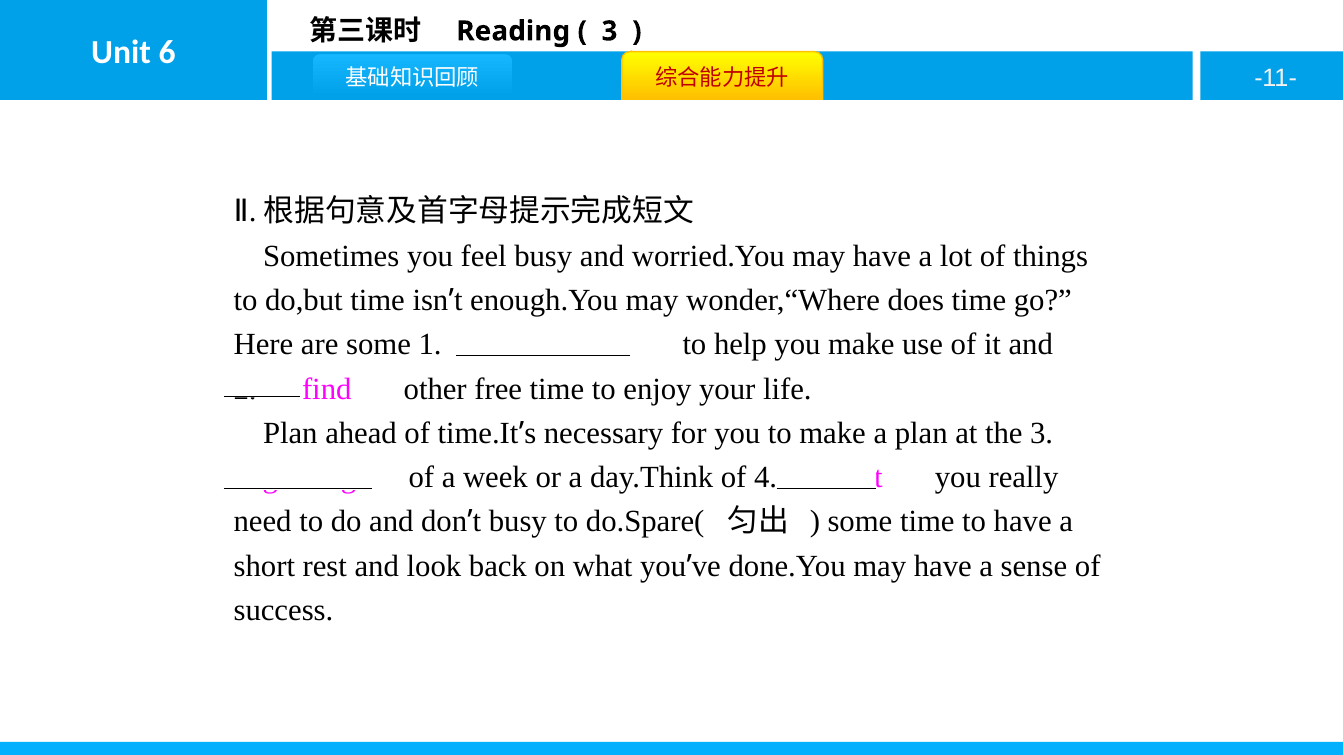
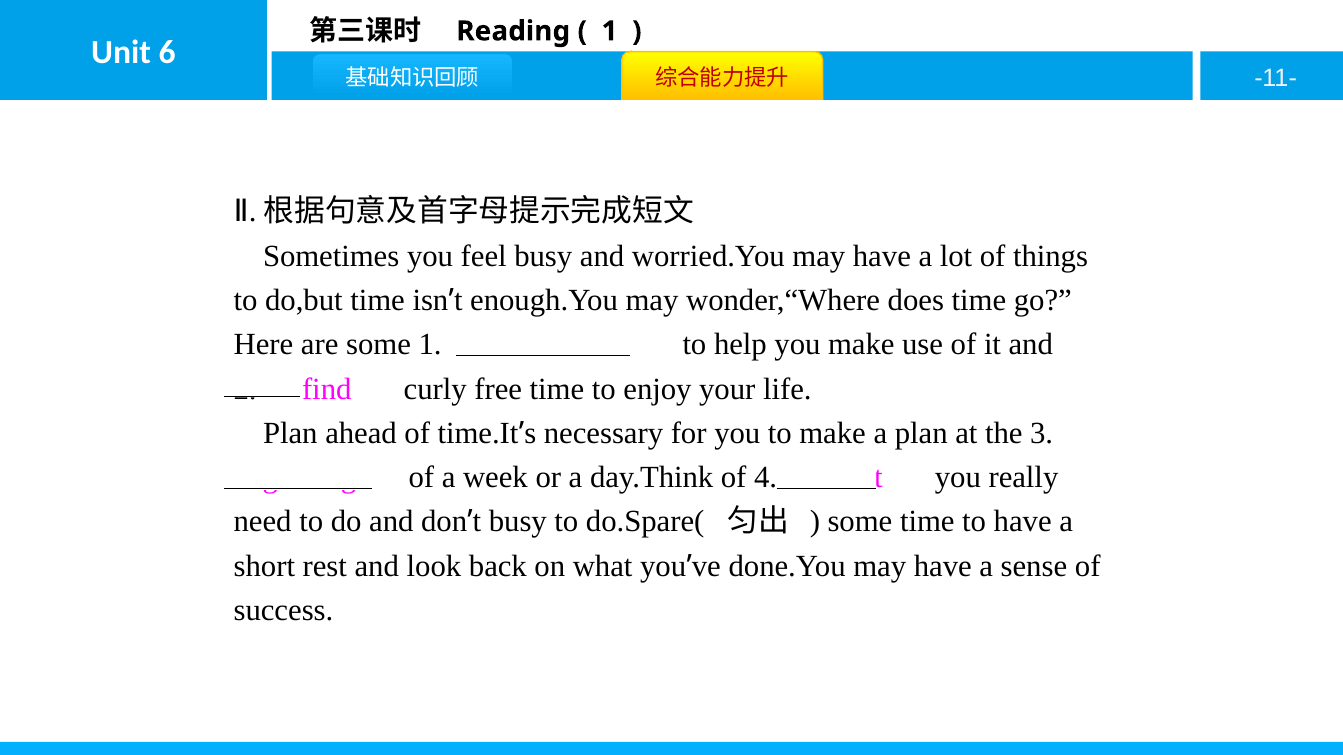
3: 3 -> 1 (610, 31)
other: other -> curly (435, 389)
